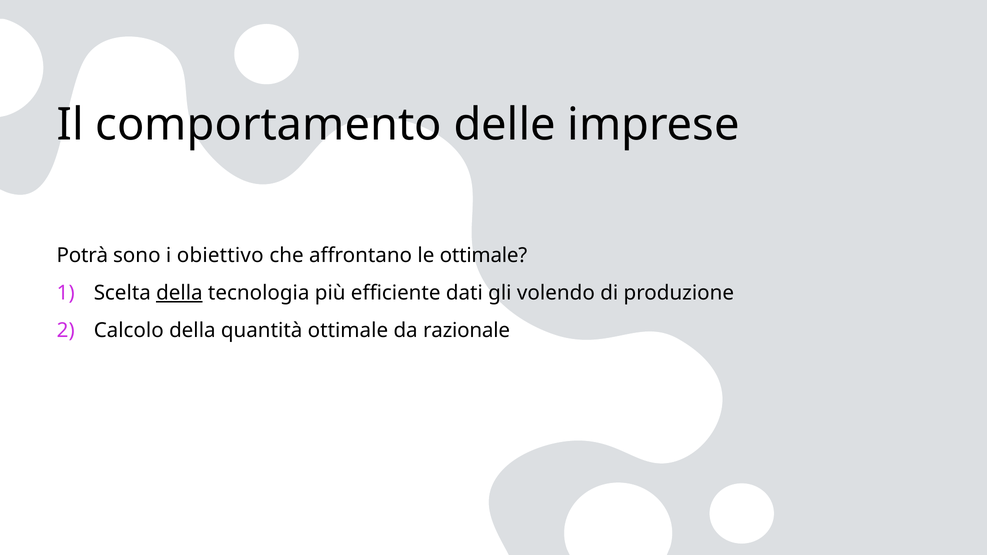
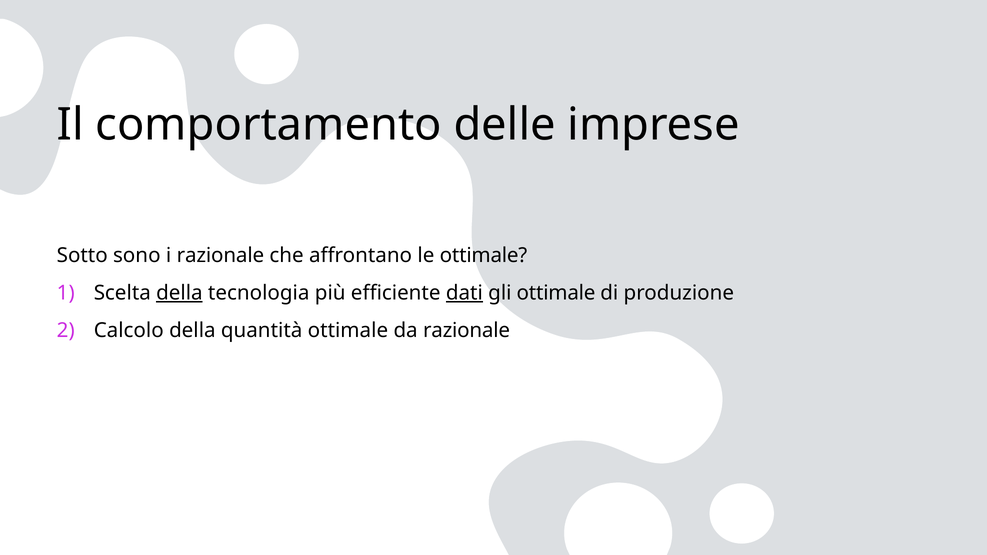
Potrà: Potrà -> Sotto (82, 256)
i obiettivo: obiettivo -> razionale (220, 256)
dati underline: none -> present (464, 293)
gli volendo: volendo -> ottimale (556, 293)
